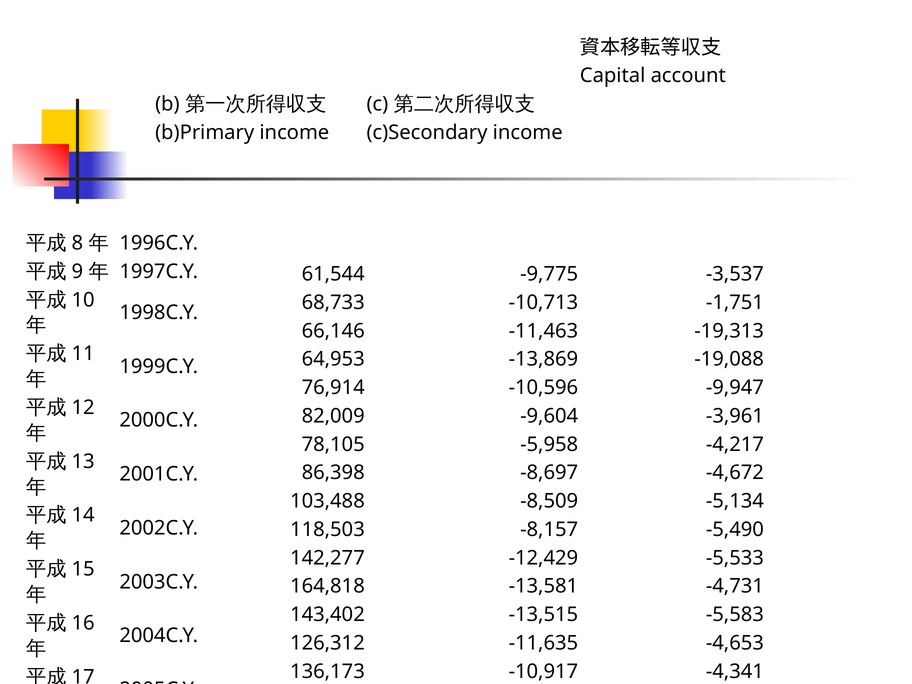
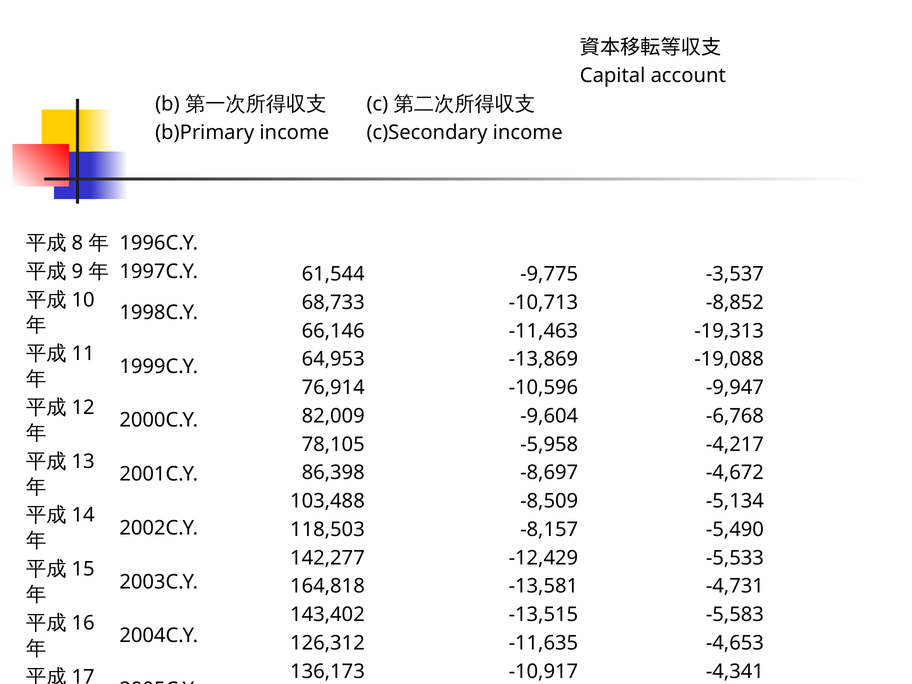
-1,751: -1,751 -> -8,852 (735, 303)
-3,961: -3,961 -> -6,768 (735, 416)
